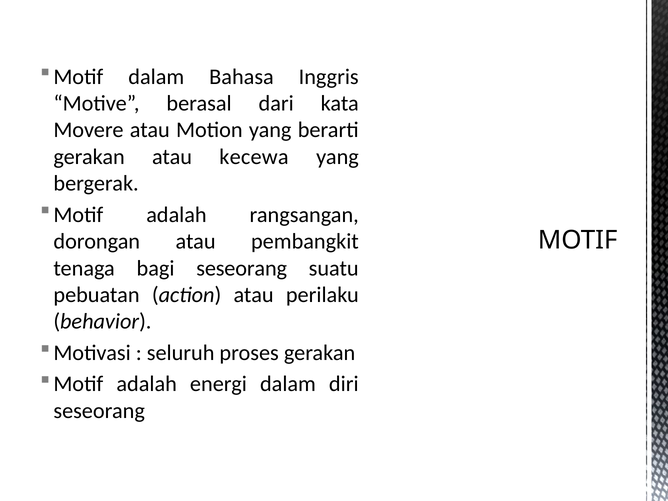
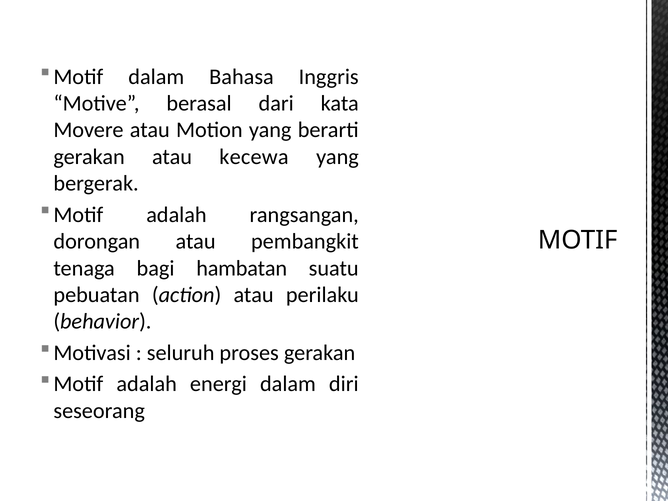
bagi seseorang: seseorang -> hambatan (242, 268)
